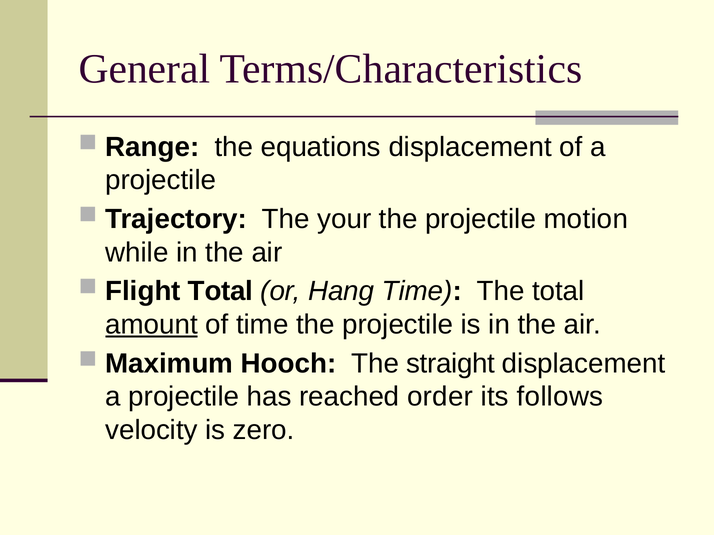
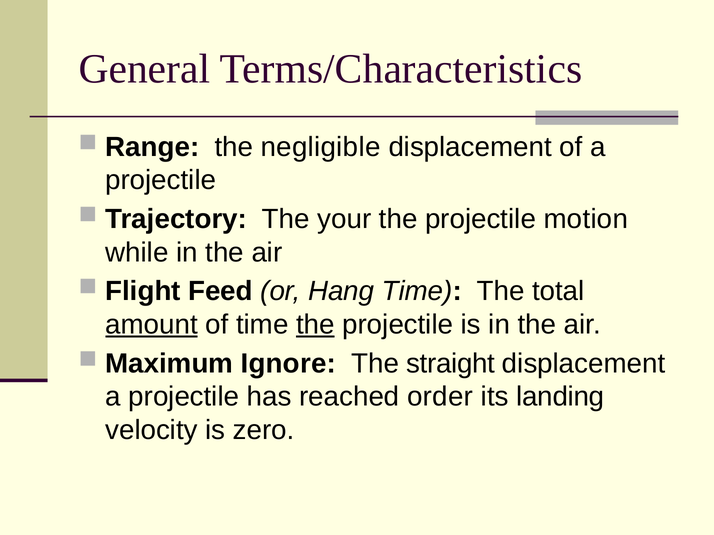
equations: equations -> negligible (321, 147)
Flight Total: Total -> Feed (220, 292)
the underline: none -> present (315, 325)
Hooch: Hooch -> Ignore (288, 364)
follows: follows -> landing (560, 397)
